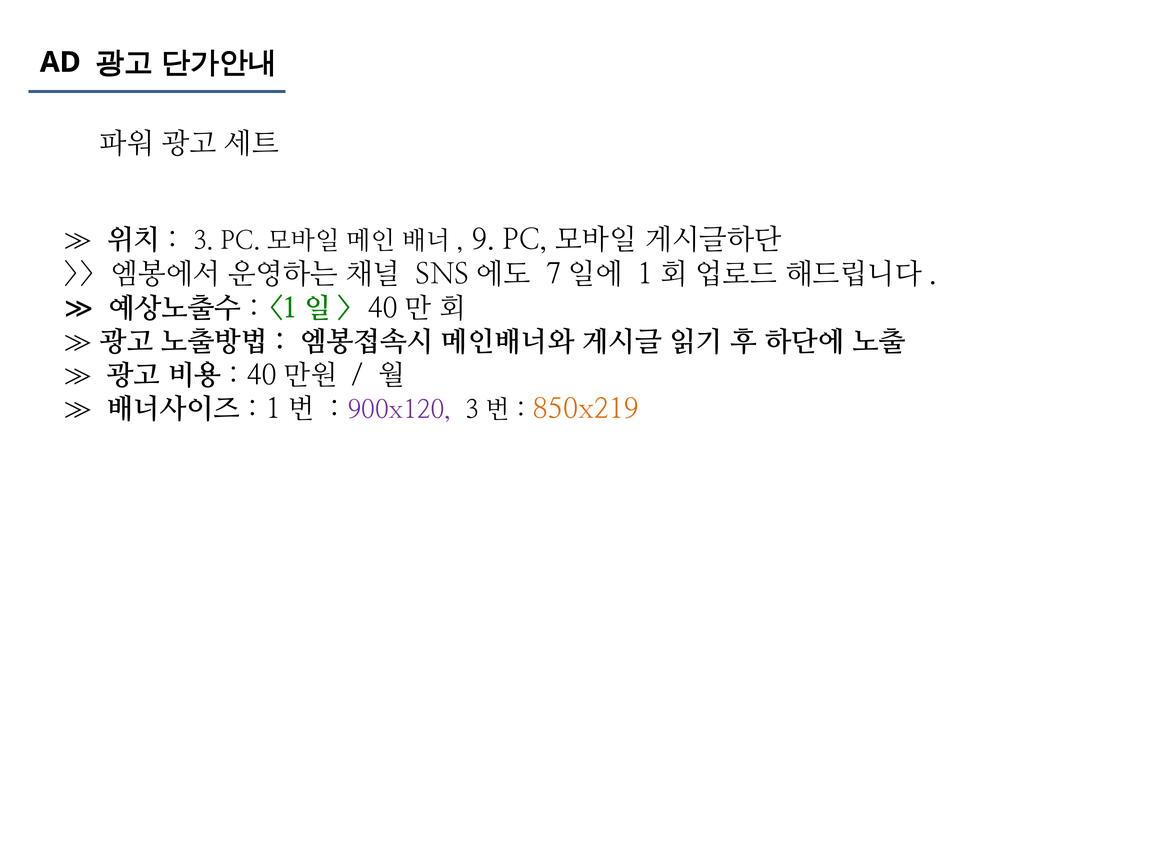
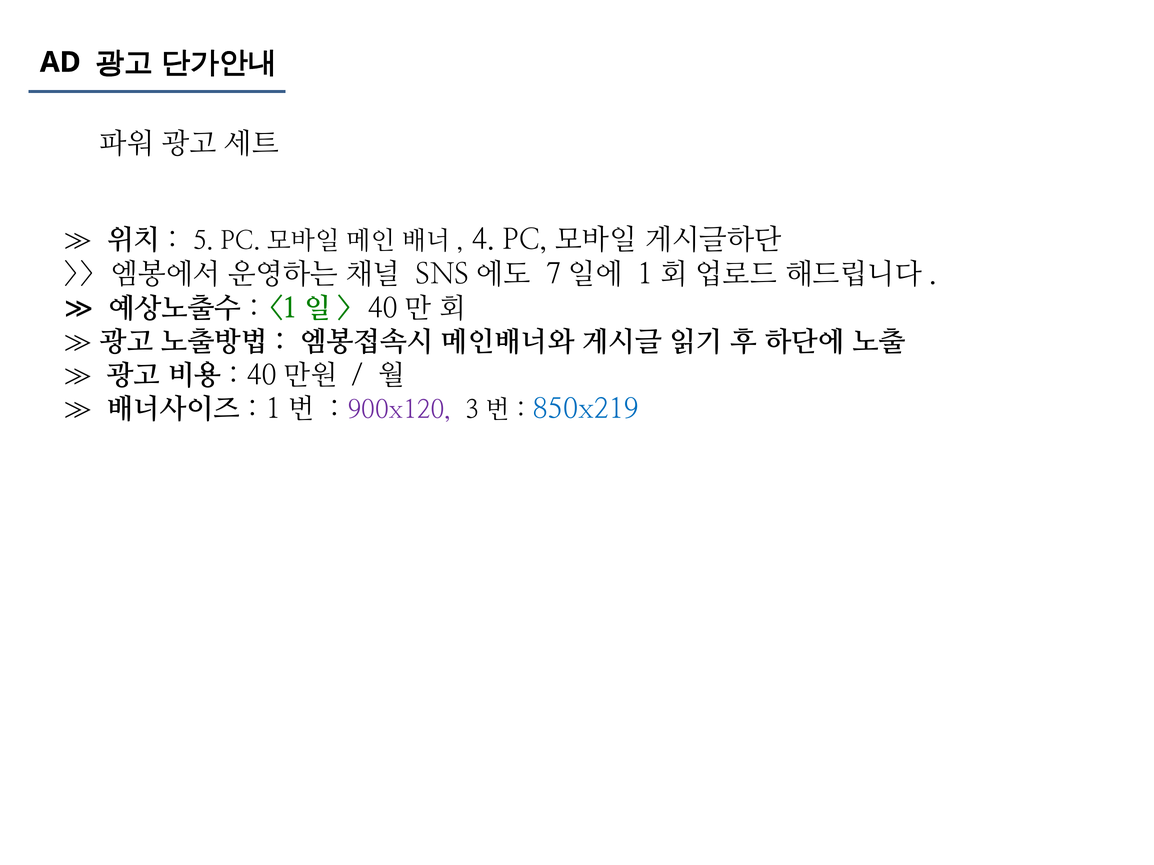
3: 3 -> 5 (204, 241)
9: 9 -> 4 (483, 240)
850x219 colour: orange -> blue (586, 409)
